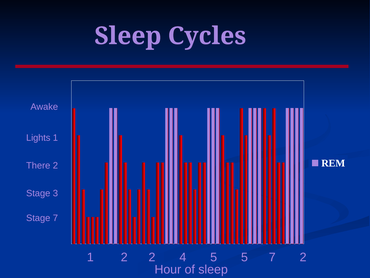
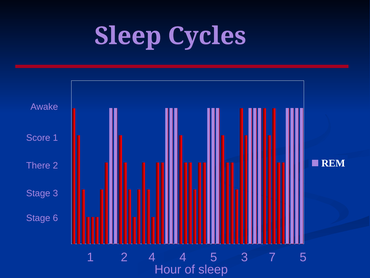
Lights: Lights -> Score (38, 138)
Stage 7: 7 -> 6 (55, 218)
2 2: 2 -> 4 (152, 257)
5 5: 5 -> 3 (244, 257)
4 2: 2 -> 5 (303, 257)
